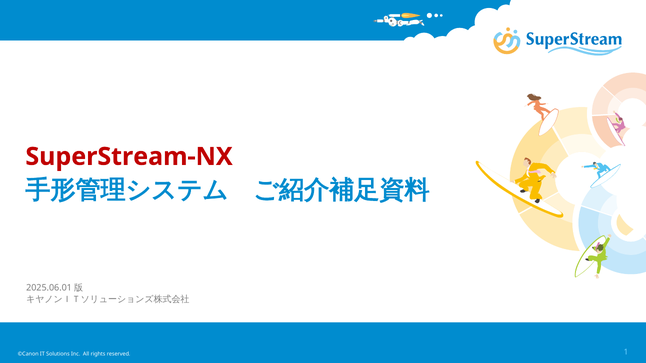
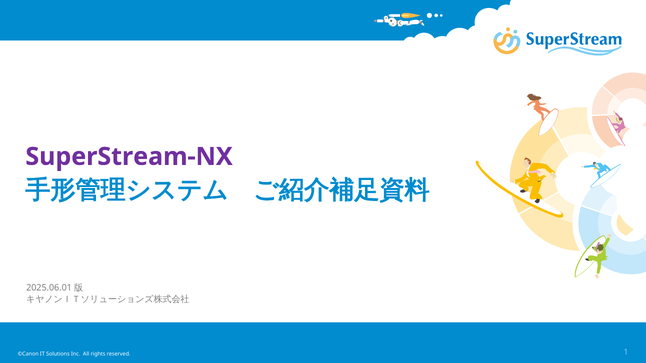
SuperStream-NX colour: red -> purple (129, 157)
